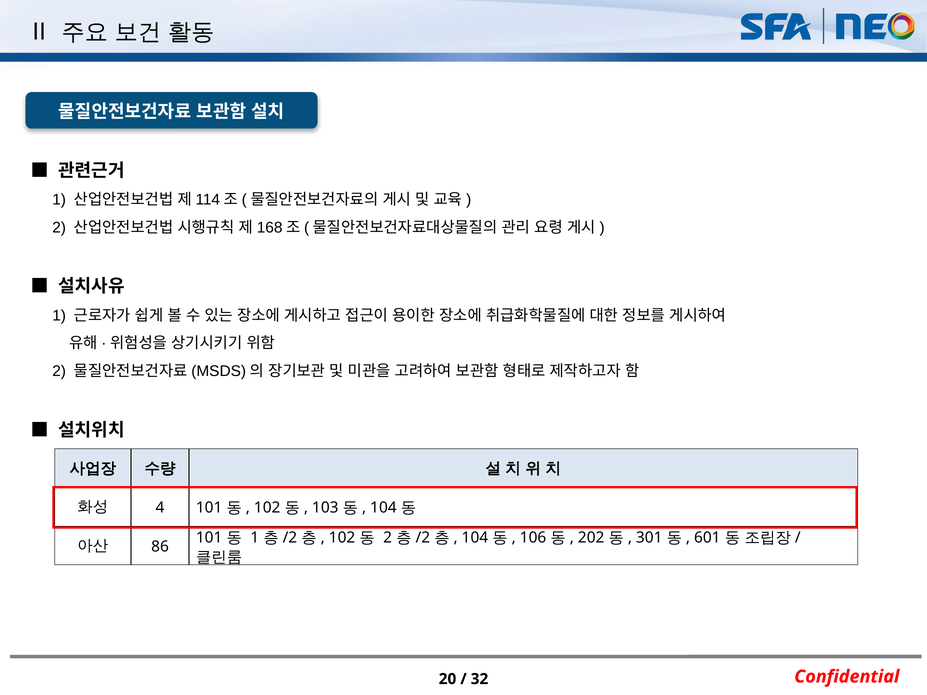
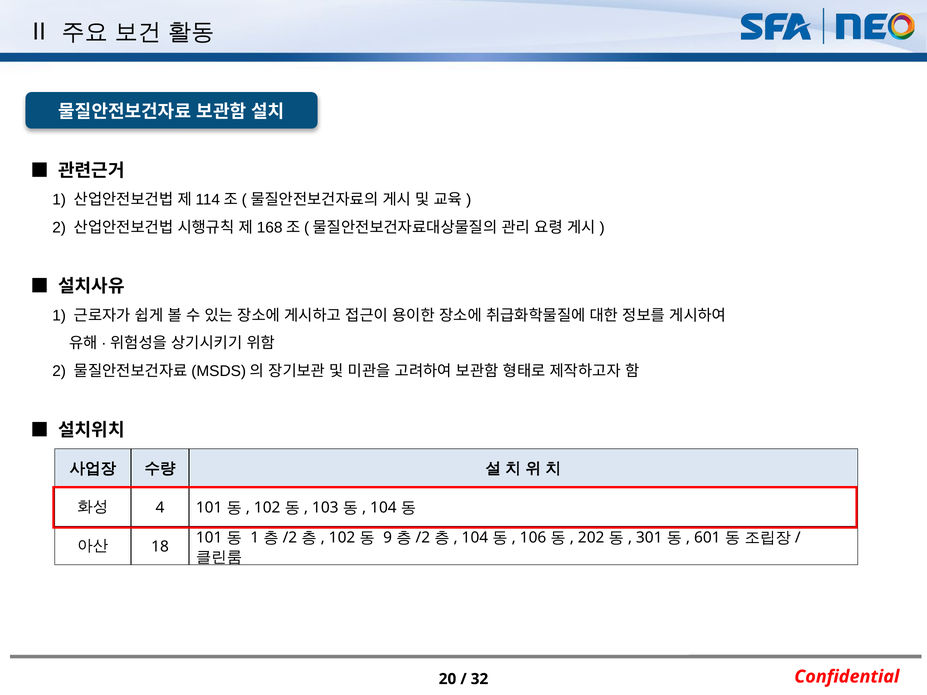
2: 2 -> 9 (388, 538)
86: 86 -> 18 (160, 547)
